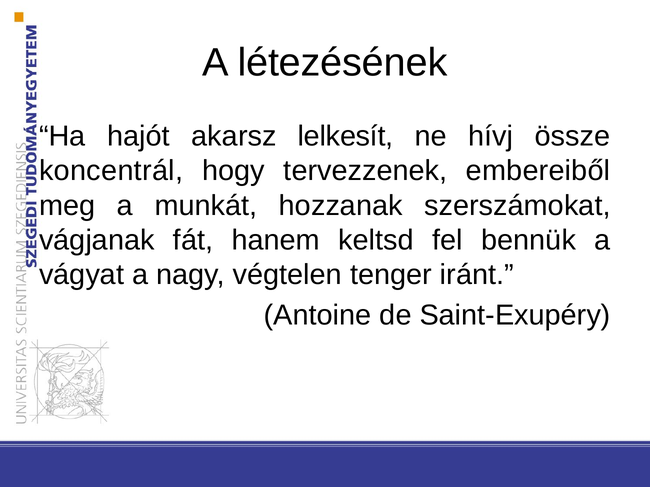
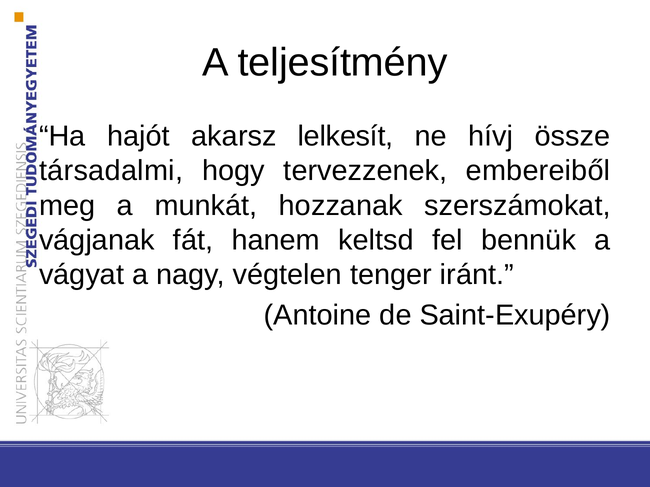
létezésének: létezésének -> teljesítmény (343, 63)
koncentrál: koncentrál -> társadalmi (111, 171)
